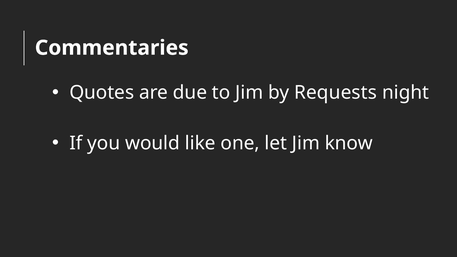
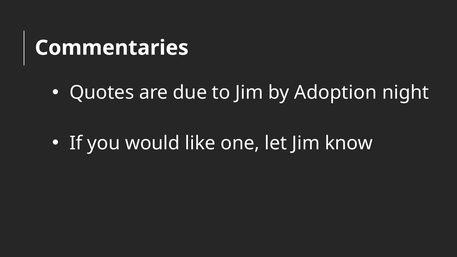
Requests: Requests -> Adoption (336, 92)
